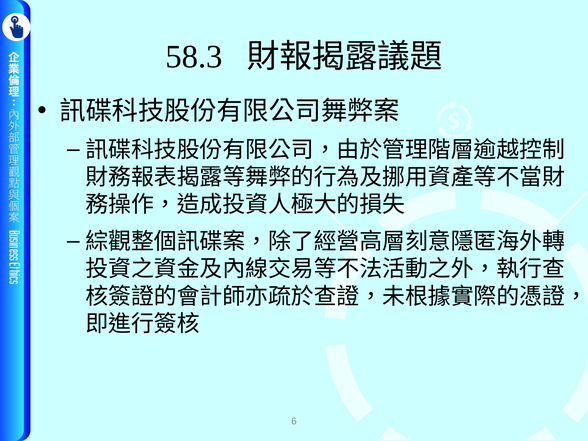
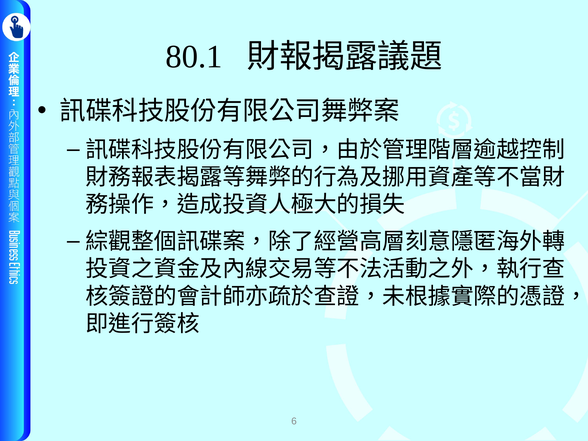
58.3: 58.3 -> 80.1 (194, 57)
